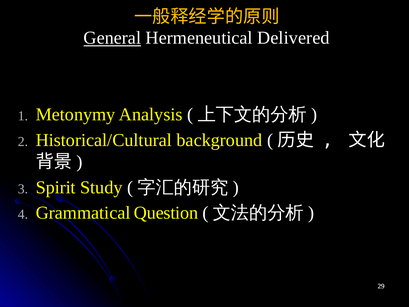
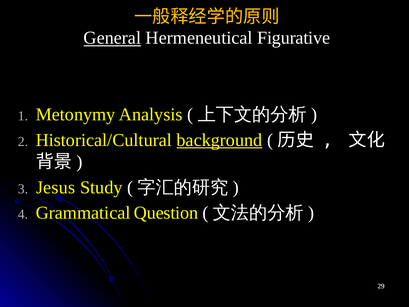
Delivered: Delivered -> Figurative (294, 38)
background underline: none -> present (219, 140)
Spirit: Spirit -> Jesus (56, 187)
